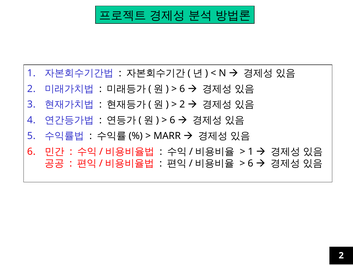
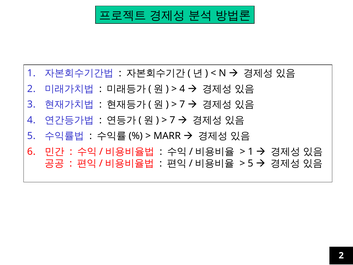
6: 6 -> 4 (182, 89)
2: 2 -> 7 (182, 104)
6: 6 -> 7 (172, 120)
6: 6 -> 5 (250, 163)
